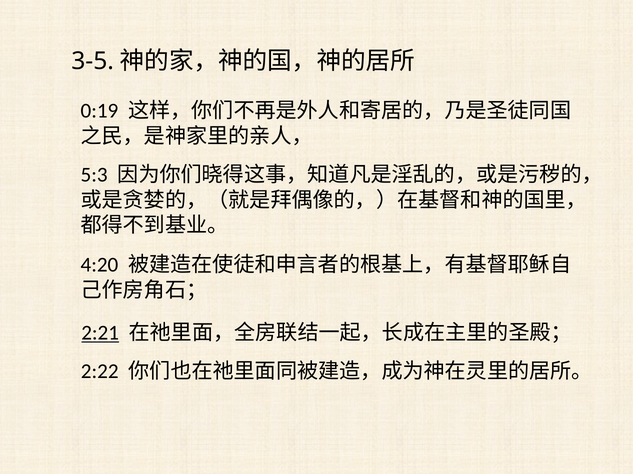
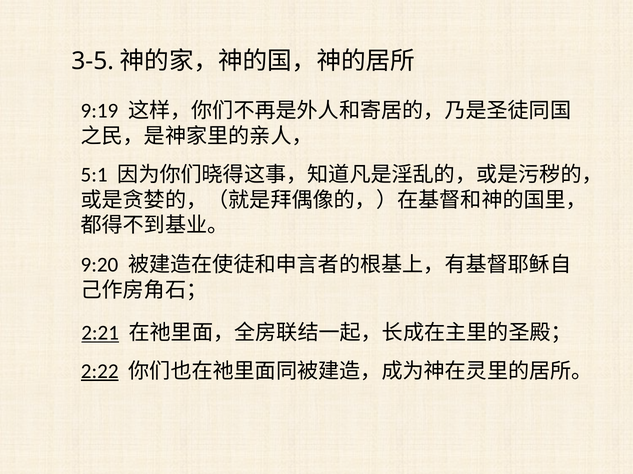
0:19: 0:19 -> 9:19 (99, 111)
5:3: 5:3 -> 5:1 (94, 175)
4:20: 4:20 -> 9:20 (99, 265)
2:22 underline: none -> present (100, 372)
